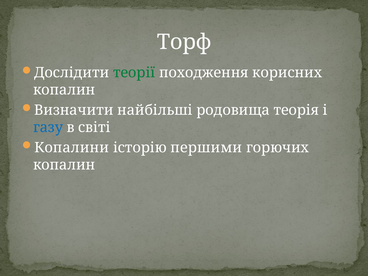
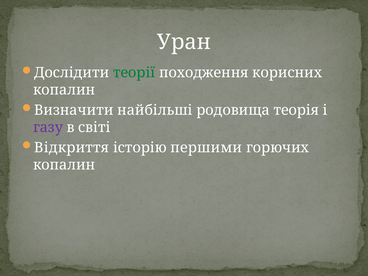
Торф: Торф -> Уран (184, 42)
газу colour: blue -> purple (48, 127)
Копалини: Копалини -> Відкриття (72, 148)
